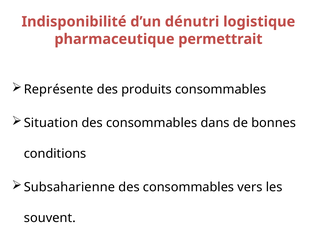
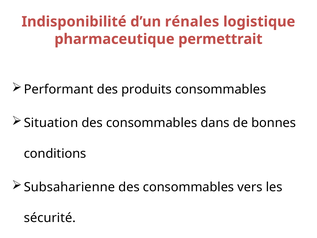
dénutri: dénutri -> rénales (192, 22)
Représente: Représente -> Performant (59, 89)
souvent: souvent -> sécurité (50, 218)
